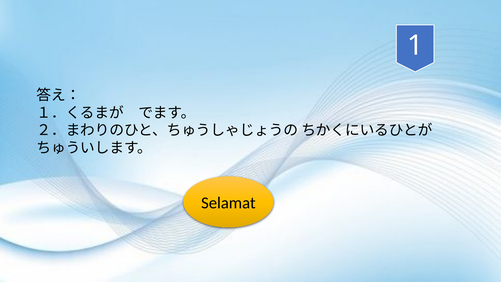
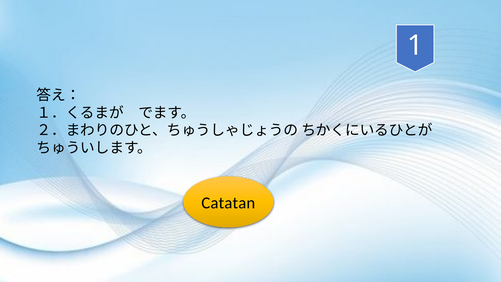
Selamat: Selamat -> Catatan (228, 203)
